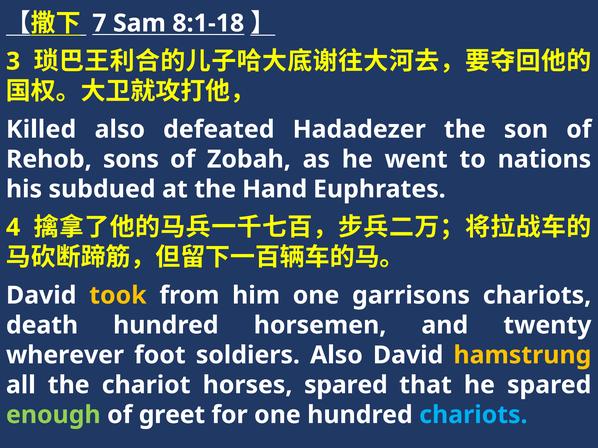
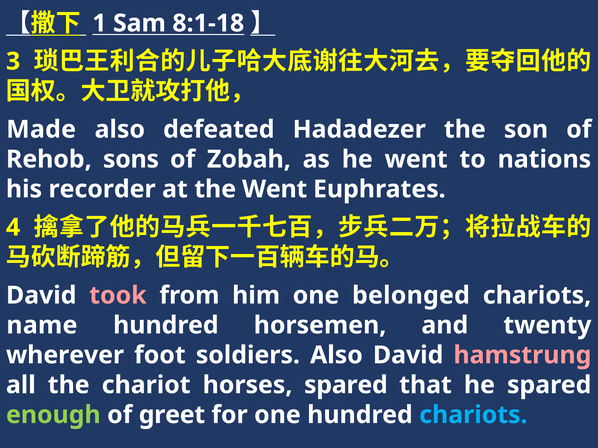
7: 7 -> 1 (99, 23)
Killed: Killed -> Made (41, 130)
subdued: subdued -> recorder (102, 189)
the Hand: Hand -> Went (275, 189)
took colour: yellow -> pink (118, 296)
garrisons: garrisons -> belonged (411, 296)
death: death -> name (42, 326)
hamstrung colour: yellow -> pink (522, 356)
